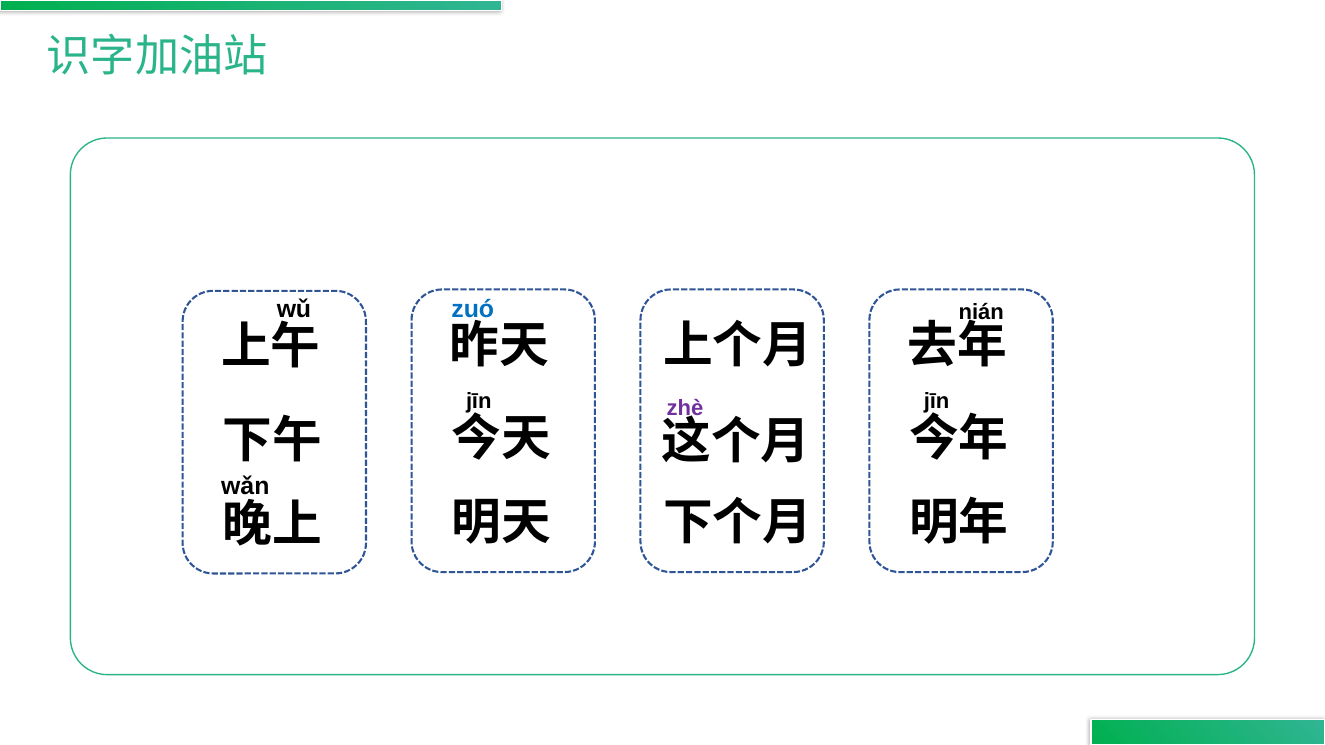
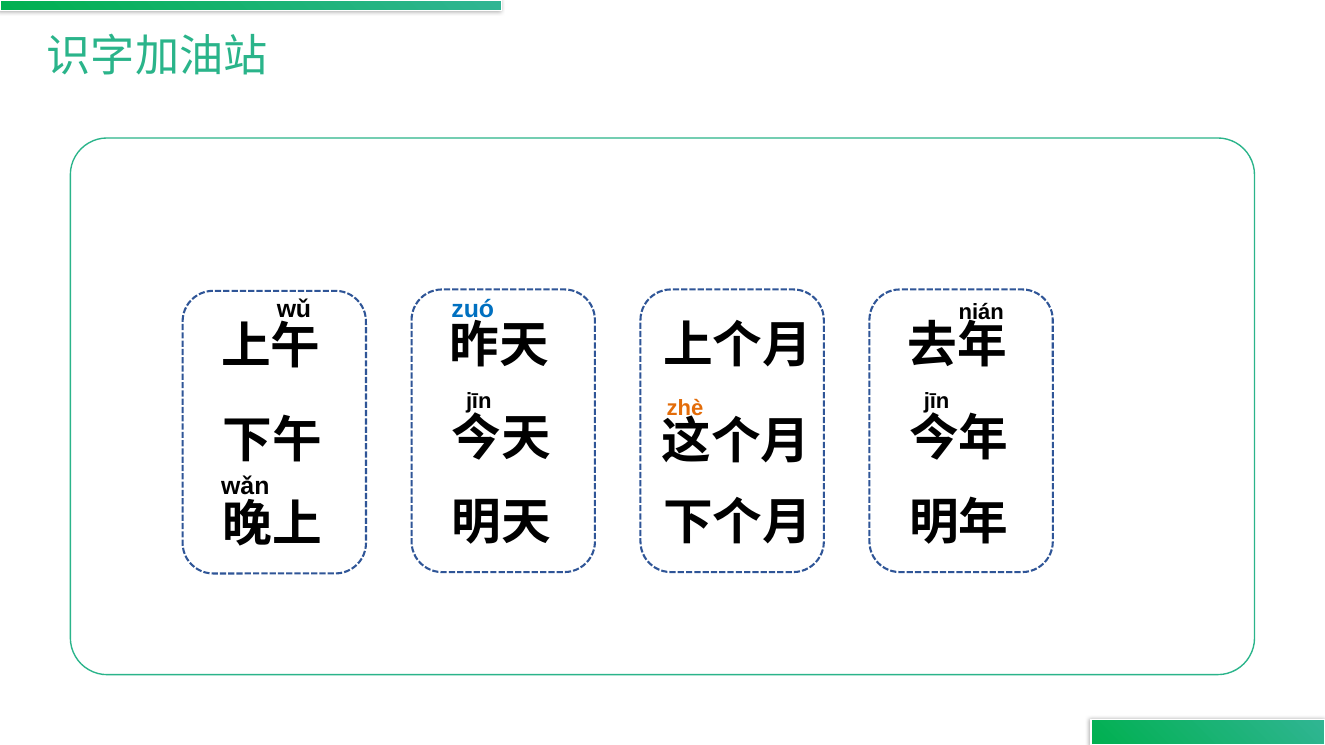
zhè colour: purple -> orange (685, 409)
